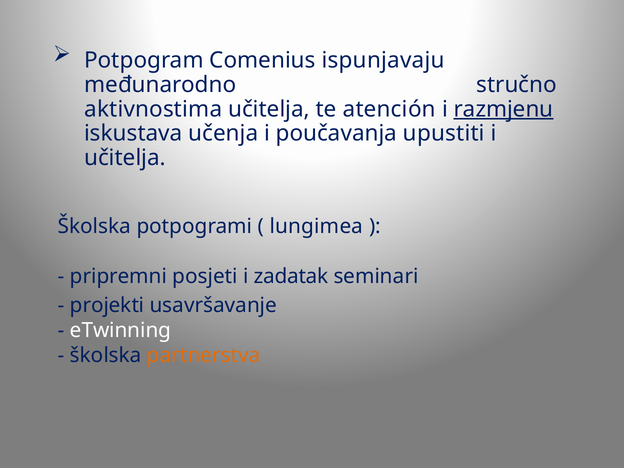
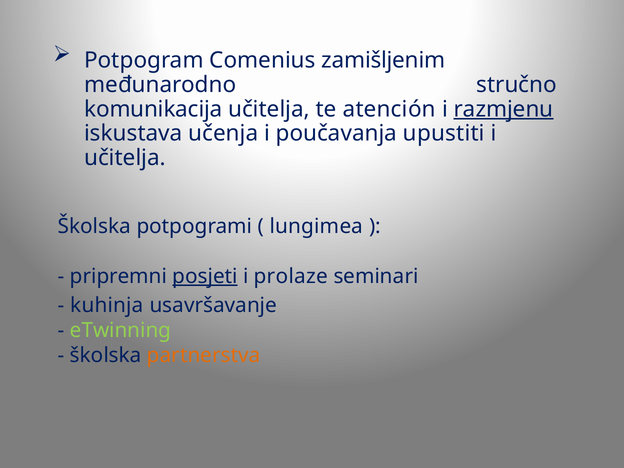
ispunjavaju: ispunjavaju -> zamišljenim (383, 61)
aktivnostima: aktivnostima -> komunikacija (153, 109)
posjeti underline: none -> present (205, 276)
zadatak: zadatak -> prolaze (291, 276)
projekti: projekti -> kuhinja (107, 306)
eTwinning colour: white -> light green (121, 330)
